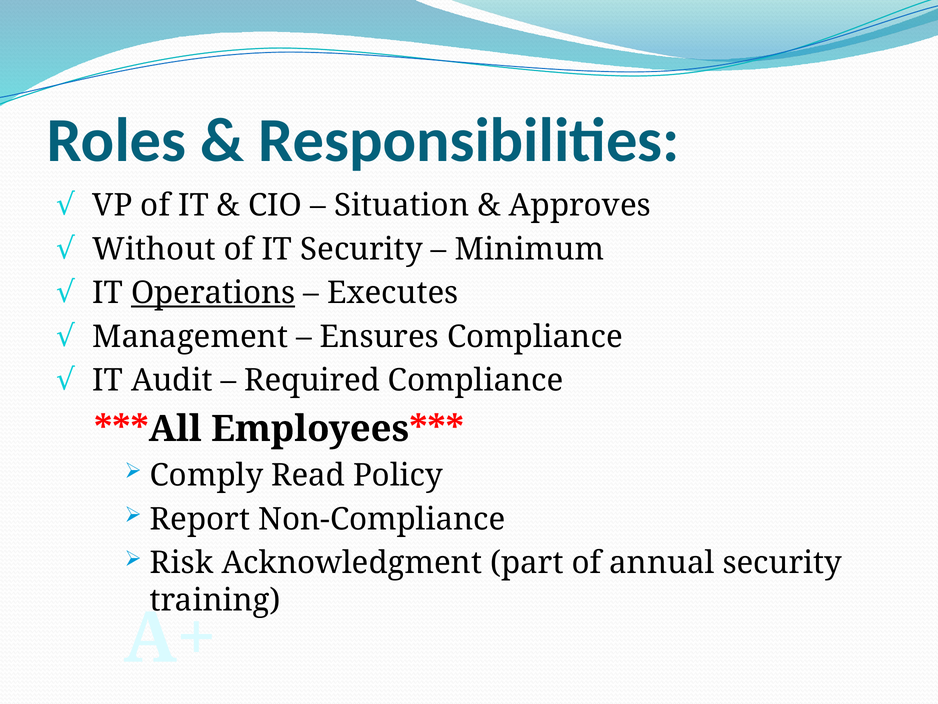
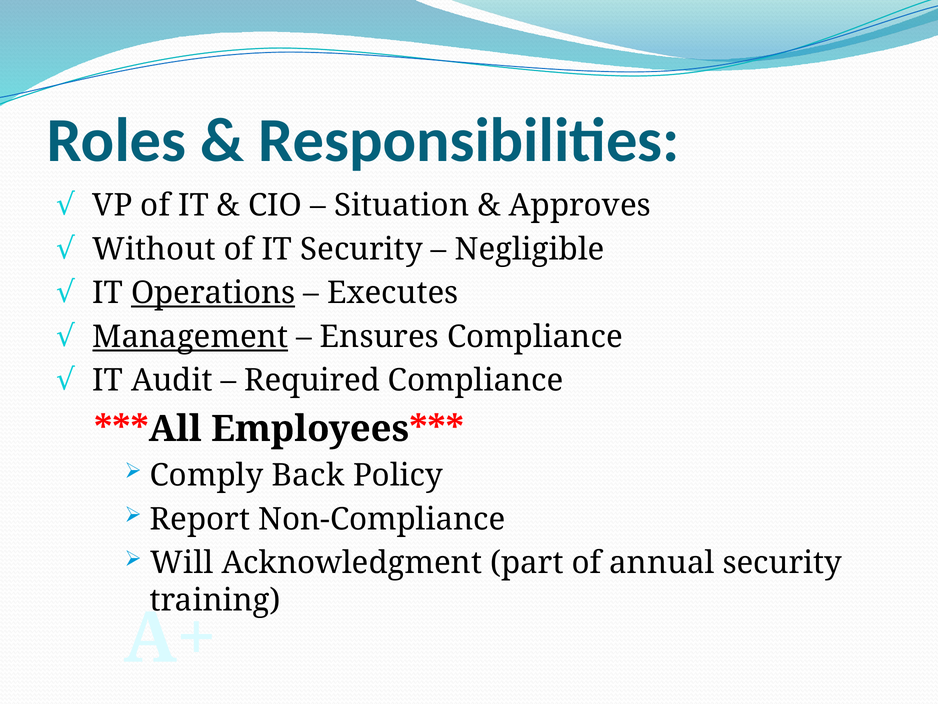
Minimum: Minimum -> Negligible (530, 249)
Management underline: none -> present (190, 337)
Read: Read -> Back (308, 475)
Risk: Risk -> Will (182, 563)
